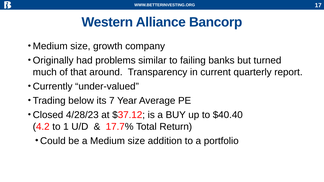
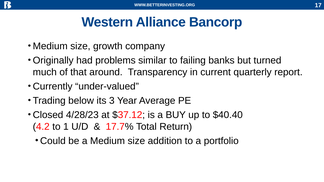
7: 7 -> 3 (112, 101)
